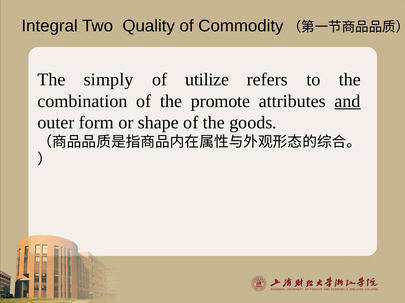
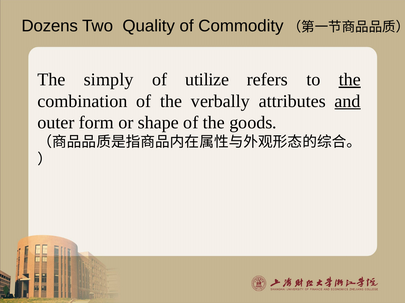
Integral: Integral -> Dozens (50, 26)
the underline: none -> present (350, 80)
promote: promote -> verbally (220, 101)
